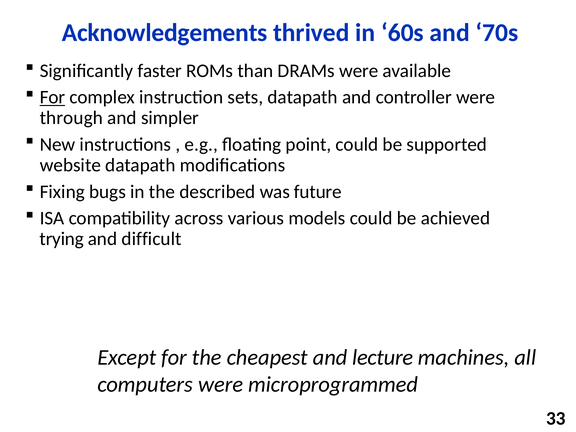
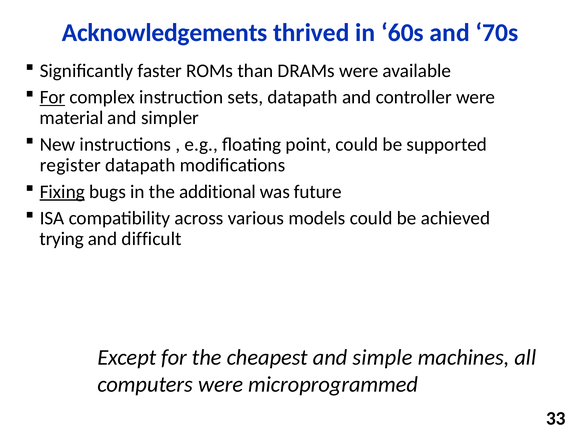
through: through -> material (71, 118)
website: website -> register (70, 165)
Fixing underline: none -> present (62, 192)
described: described -> additional (217, 192)
lecture: lecture -> simple (383, 357)
